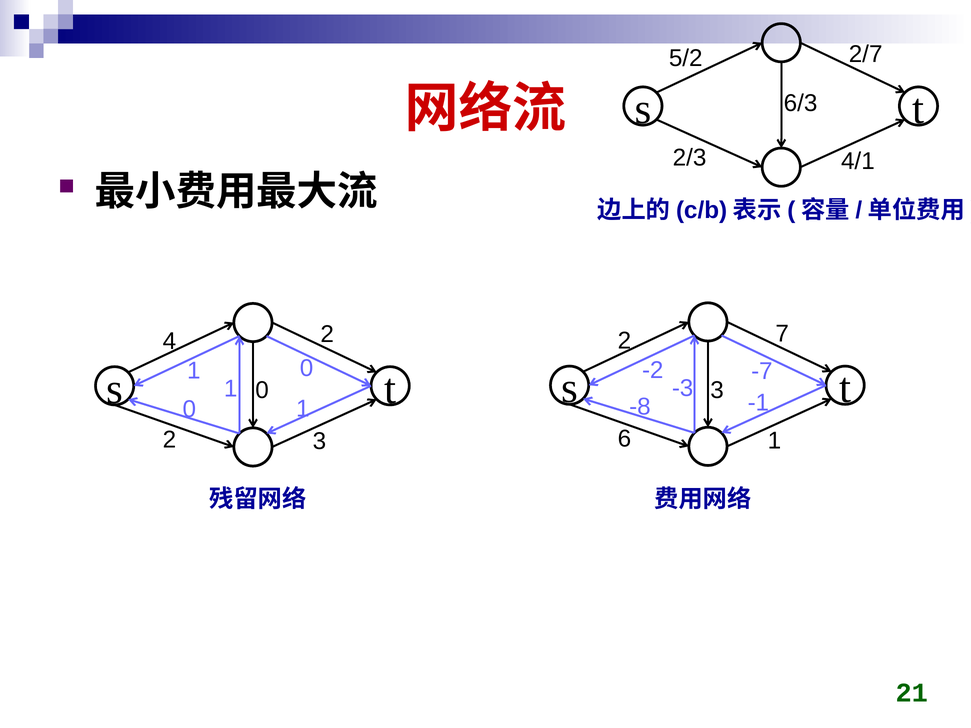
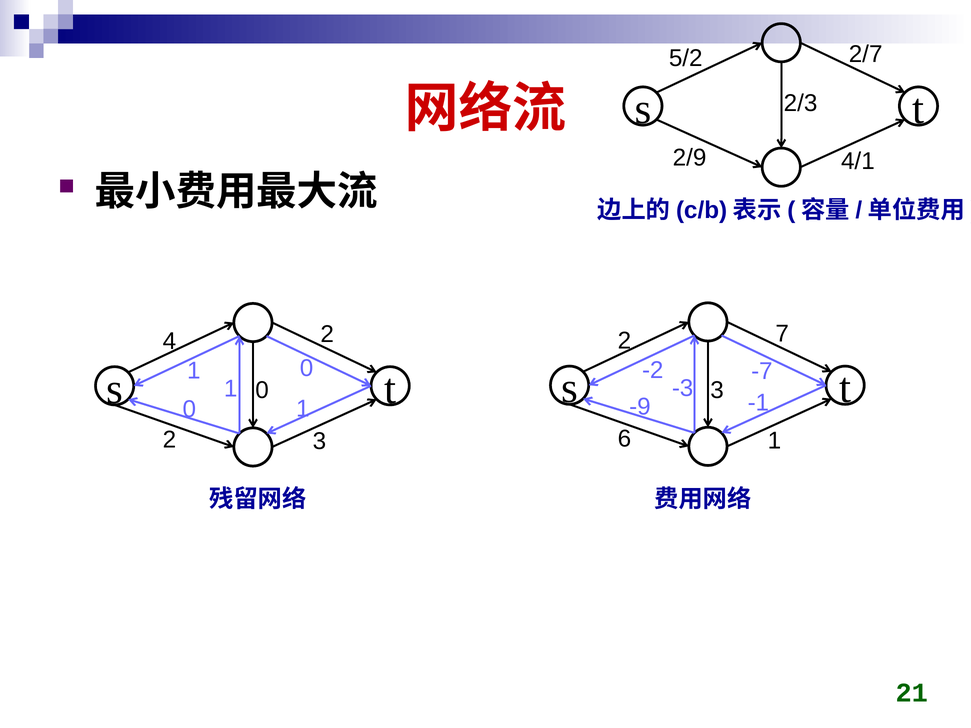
6/3: 6/3 -> 2/3 (801, 103)
2/3: 2/3 -> 2/9 (690, 158)
-8: -8 -> -9 (640, 407)
